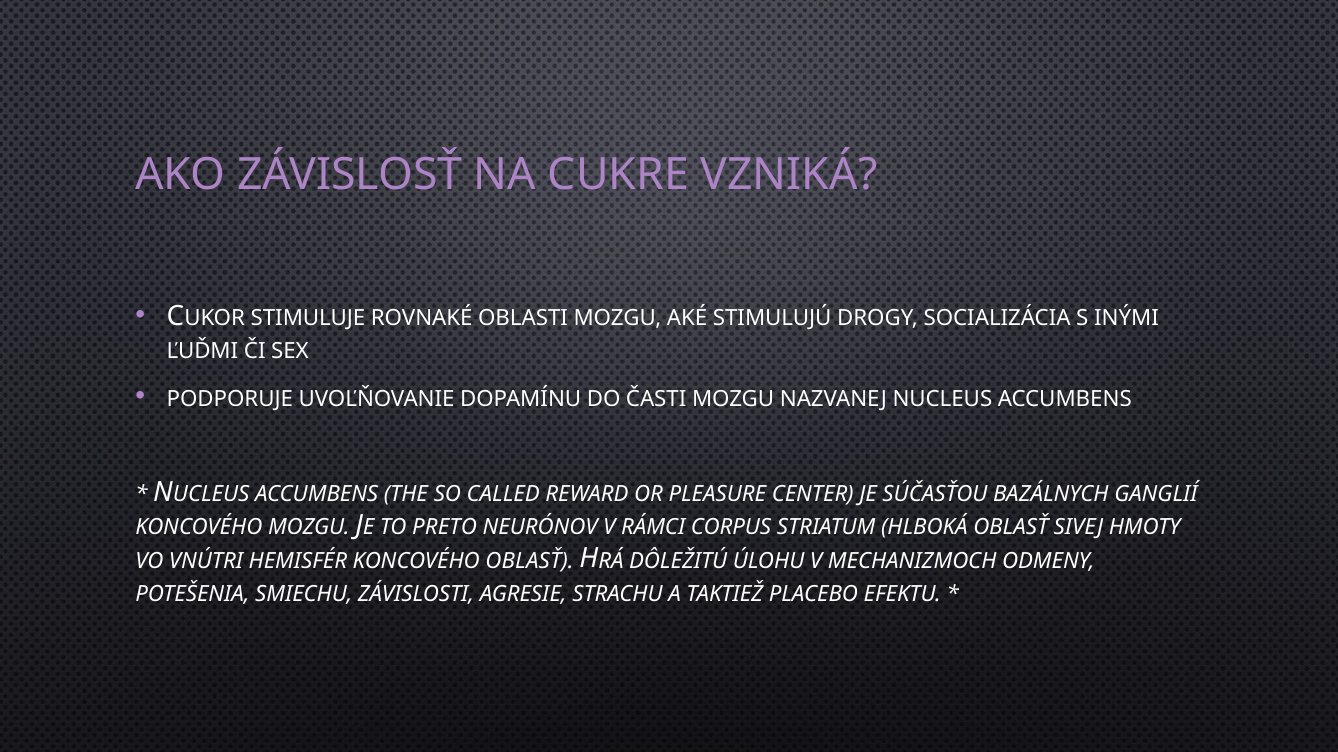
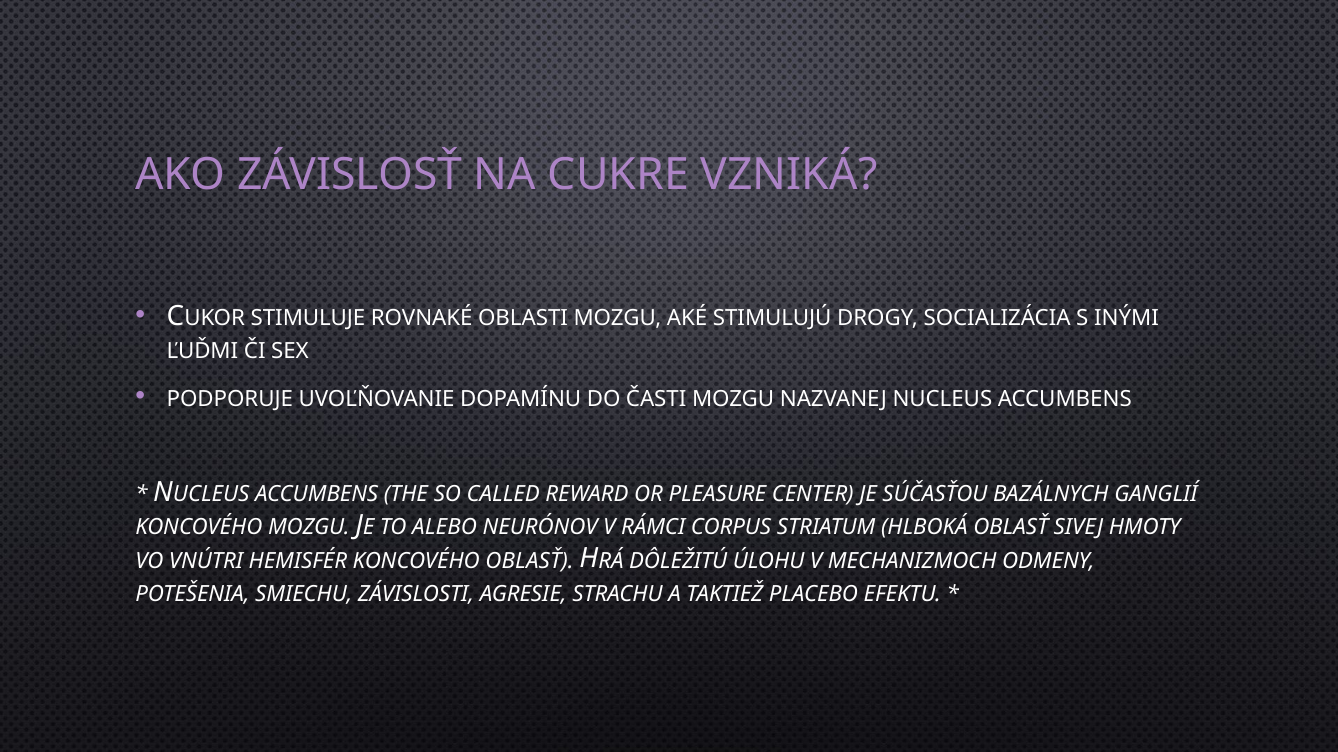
PRETO: PRETO -> ALEBO (445, 528)
